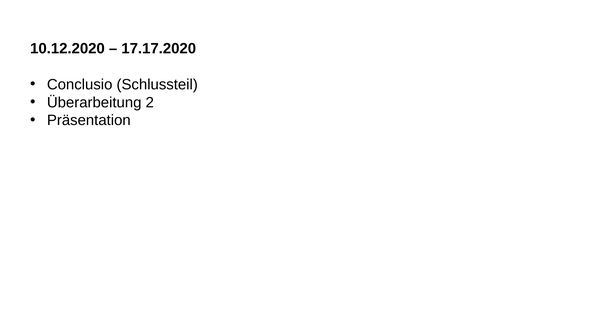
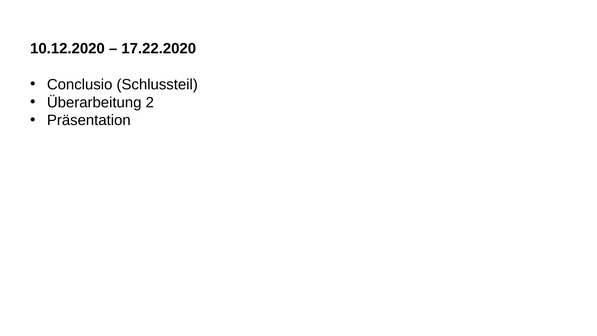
17.17.2020: 17.17.2020 -> 17.22.2020 (159, 49)
